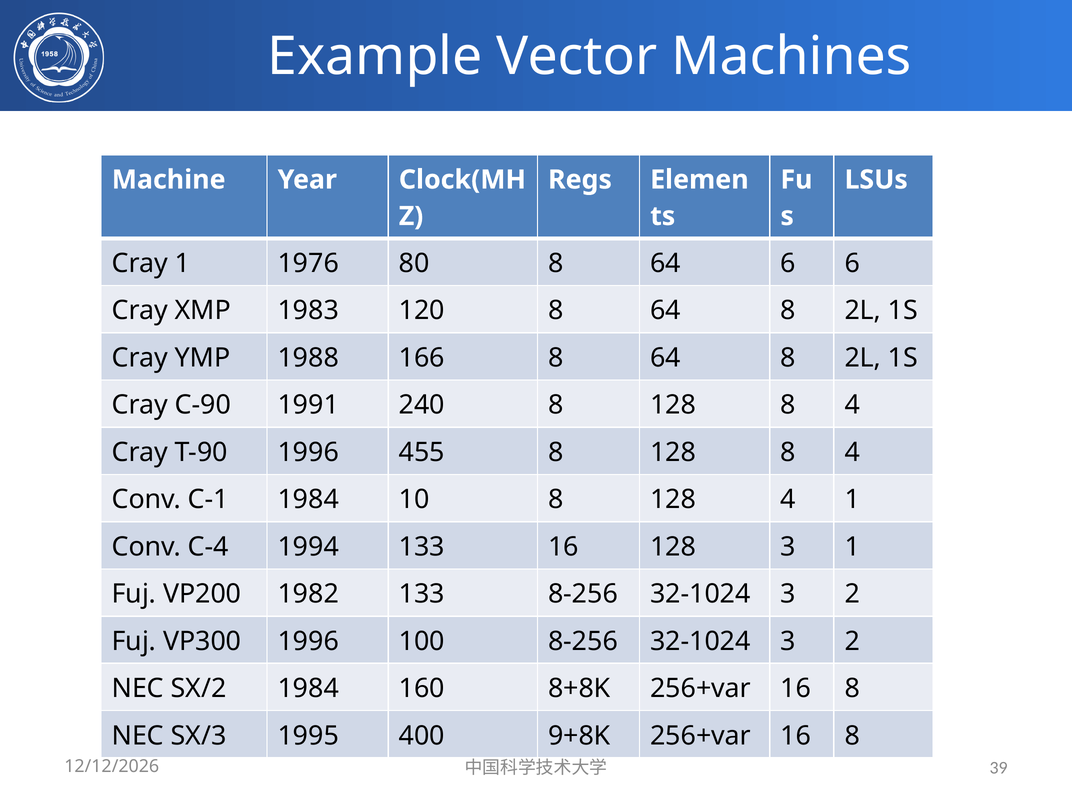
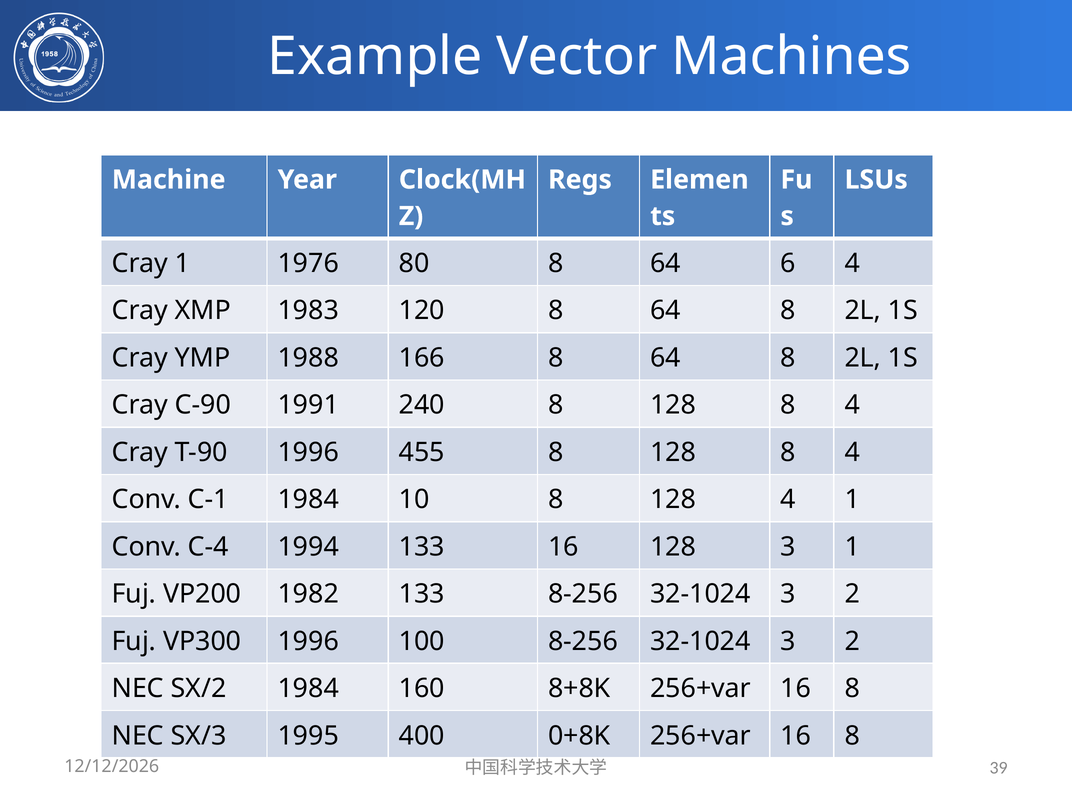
6 6: 6 -> 4 (852, 263)
9+8K: 9+8K -> 0+8K (579, 736)
